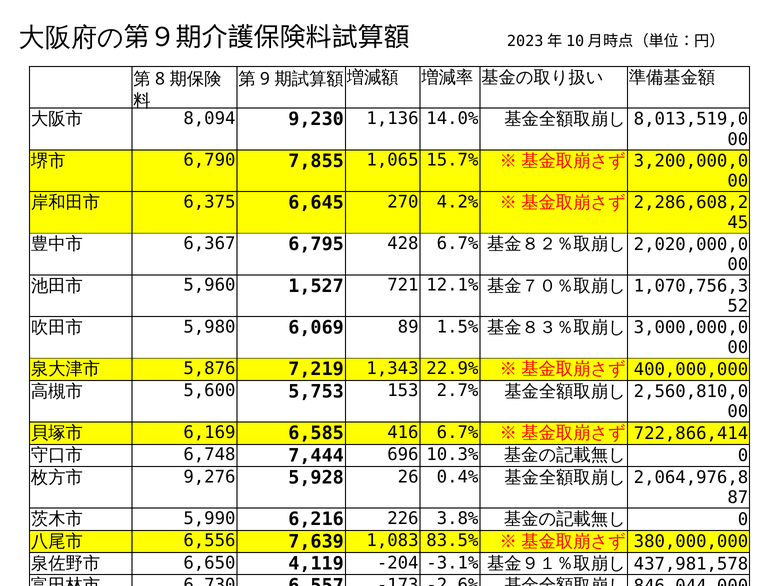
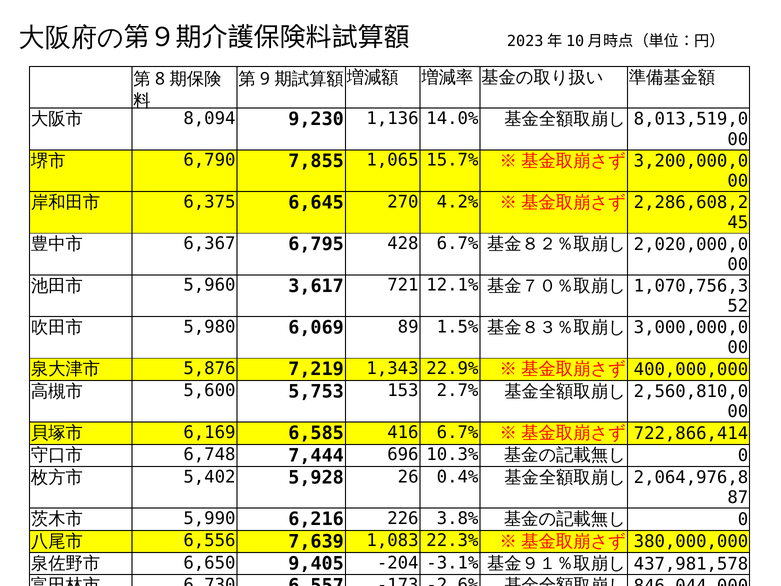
1,527: 1,527 -> 3,617 (316, 286)
9,276: 9,276 -> 5,402 (209, 477)
83.5%: 83.5% -> 22.3% (452, 540)
4,119: 4,119 -> 9,405 (316, 563)
